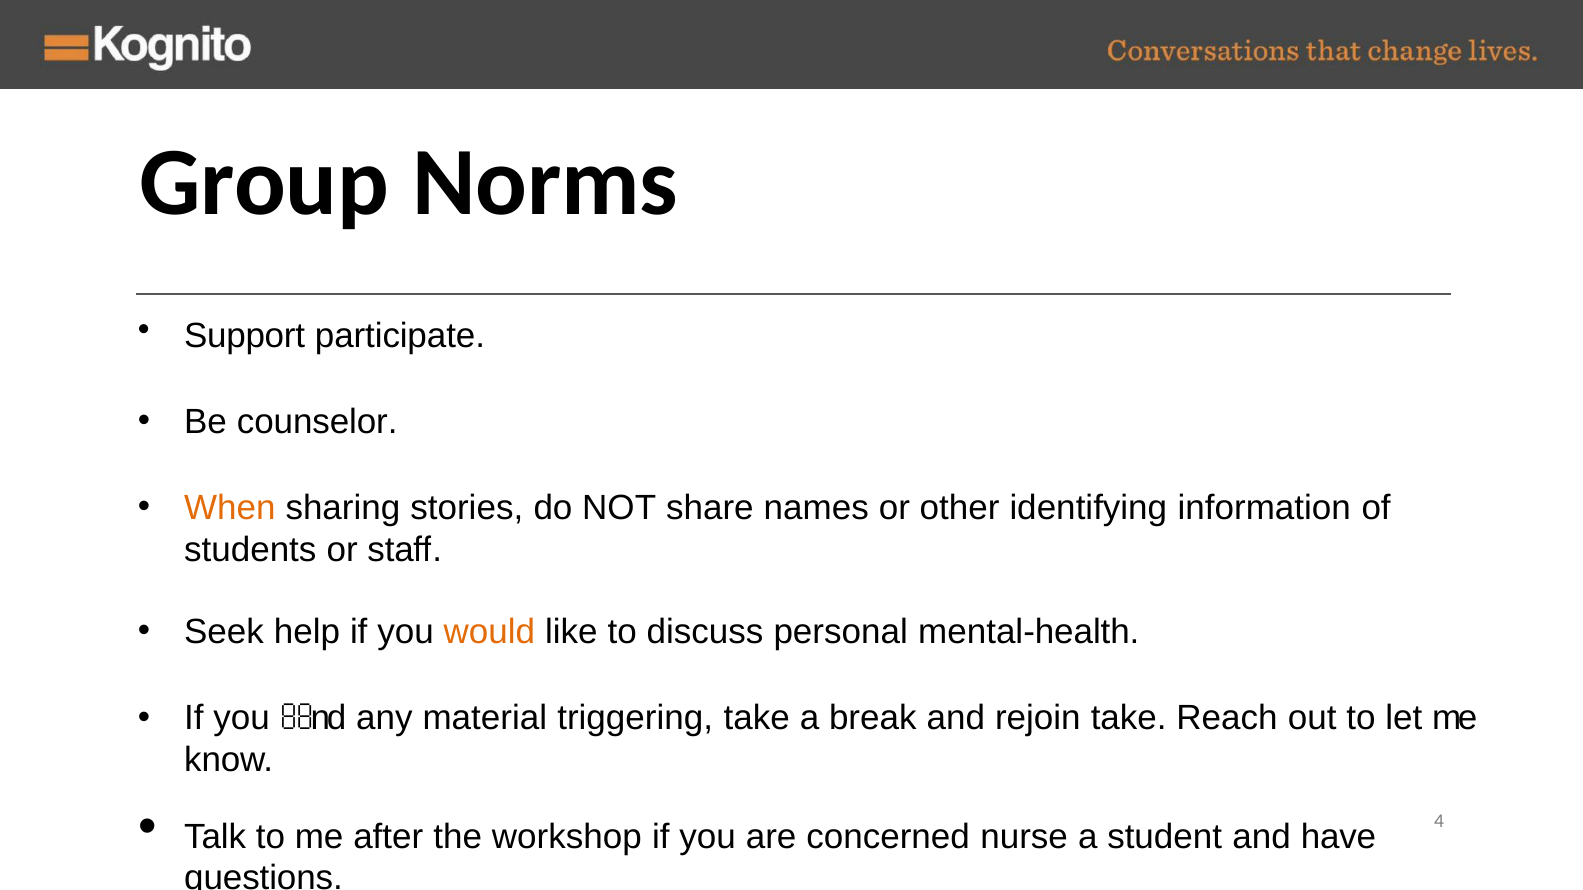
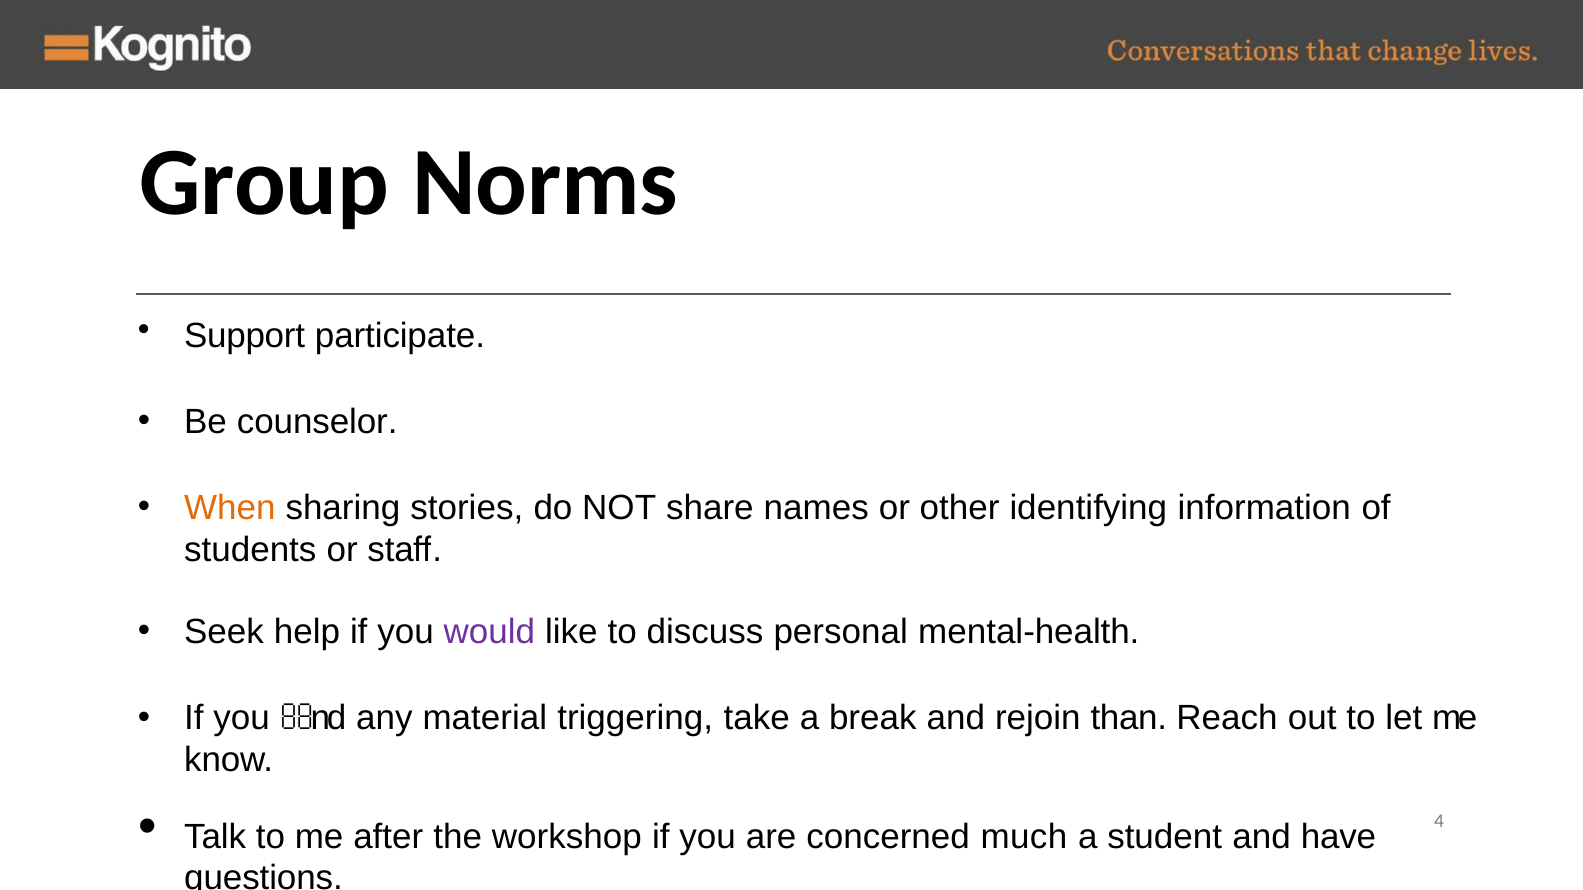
would colour: orange -> purple (489, 632)
rejoin take: take -> than (1129, 718)
nurse: nurse -> much (1024, 837)
